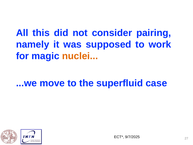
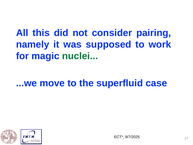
nuclei colour: orange -> green (80, 56)
